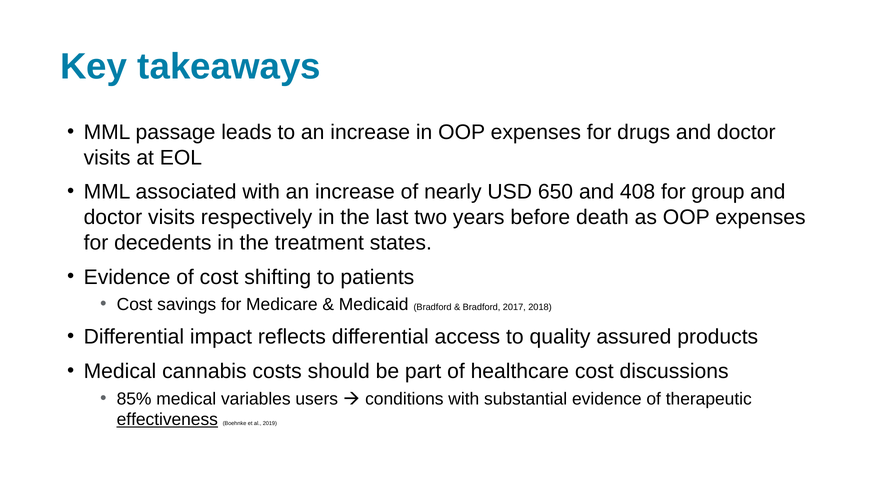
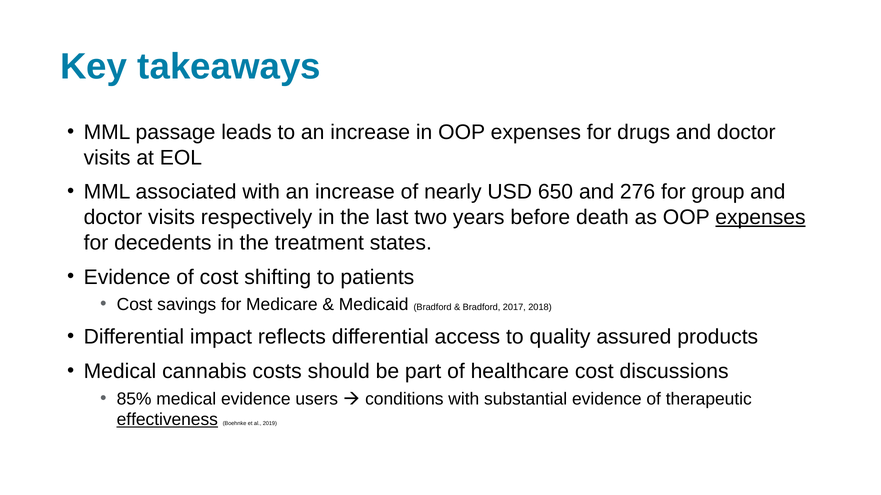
408: 408 -> 276 (638, 192)
expenses underline: none -> present (760, 218)
medical variables: variables -> evidence (256, 399)
